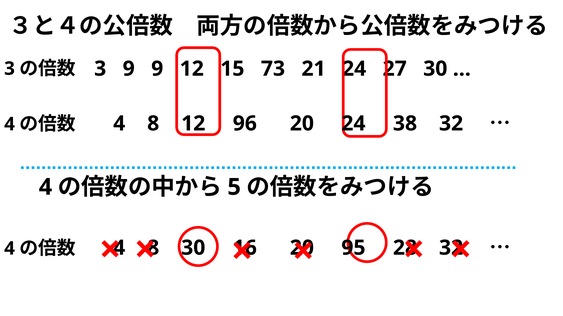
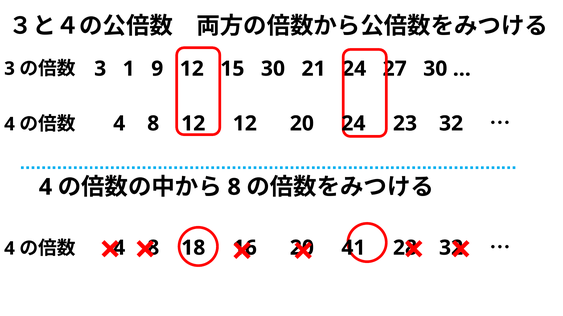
3 9: 9 -> 1 (129, 69)
15 73: 73 -> 30 (273, 69)
12 96: 96 -> 12 (245, 124)
38: 38 -> 23 (405, 124)
5: 5 -> 8 (234, 187)
30: 30 -> 18 (193, 248)
95: 95 -> 41 (353, 248)
